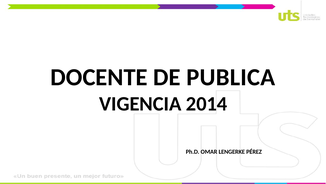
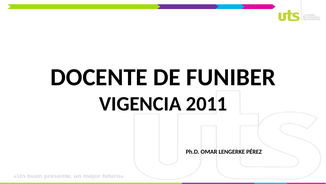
PUBLICA: PUBLICA -> FUNIBER (231, 77)
2014: 2014 -> 2011 (207, 104)
